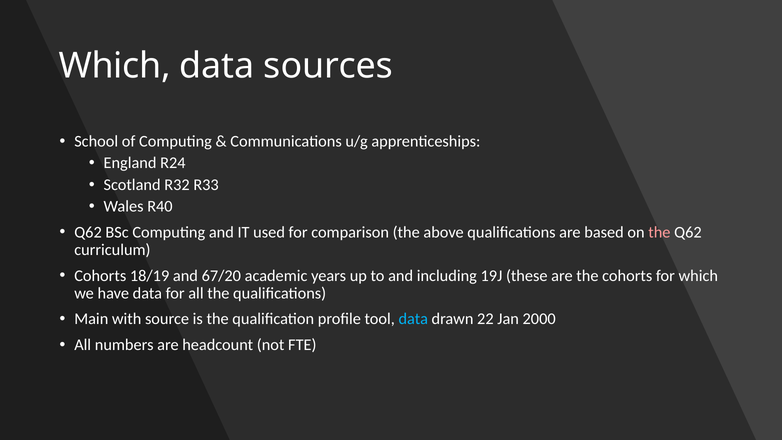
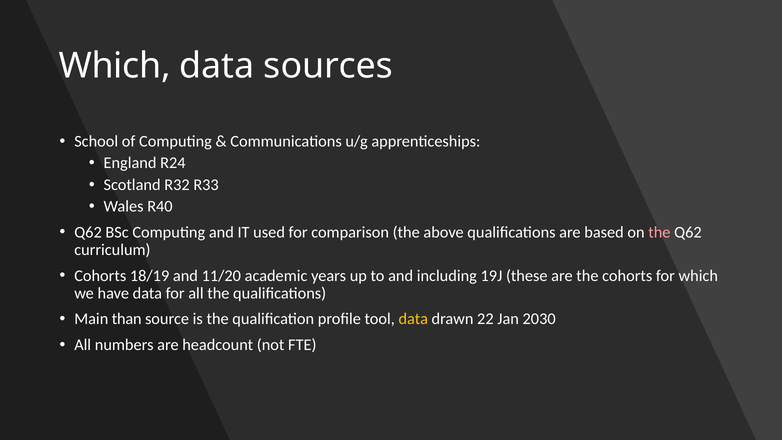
67/20: 67/20 -> 11/20 (221, 276)
with: with -> than (127, 319)
data colour: light blue -> yellow (413, 319)
2000: 2000 -> 2030 (539, 319)
